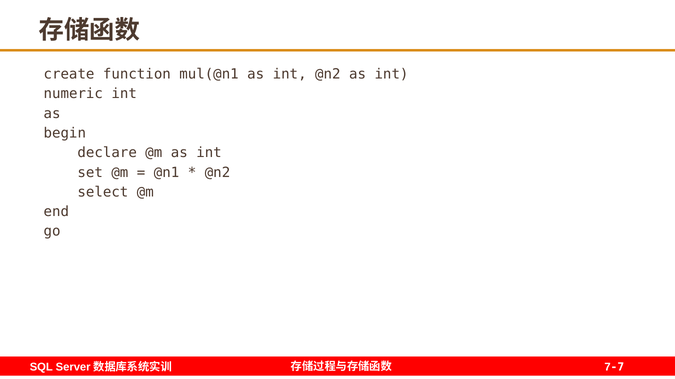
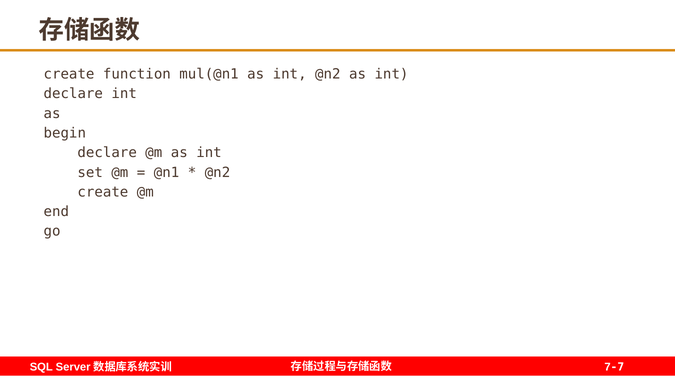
numeric: numeric -> declare (73, 94)
select: select -> create (103, 192)
